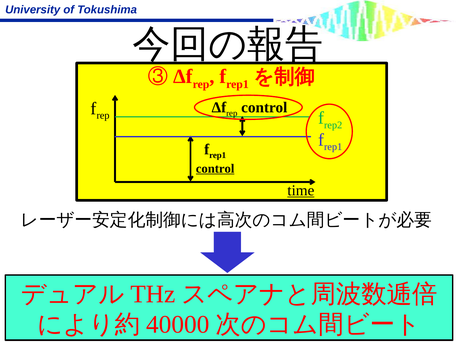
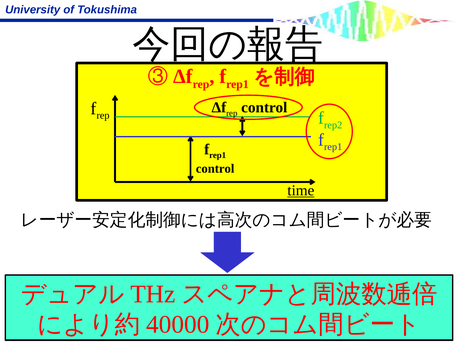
control underline: present -> none (215, 169)
